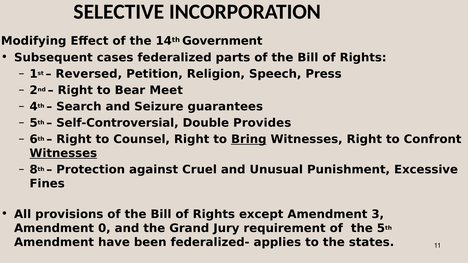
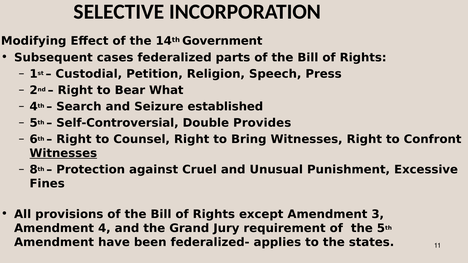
Reversed: Reversed -> Custodial (89, 74)
Meet: Meet -> What (166, 90)
guarantees: guarantees -> established (225, 107)
Bring underline: present -> none (249, 139)
Amendment 0: 0 -> 4 (104, 229)
